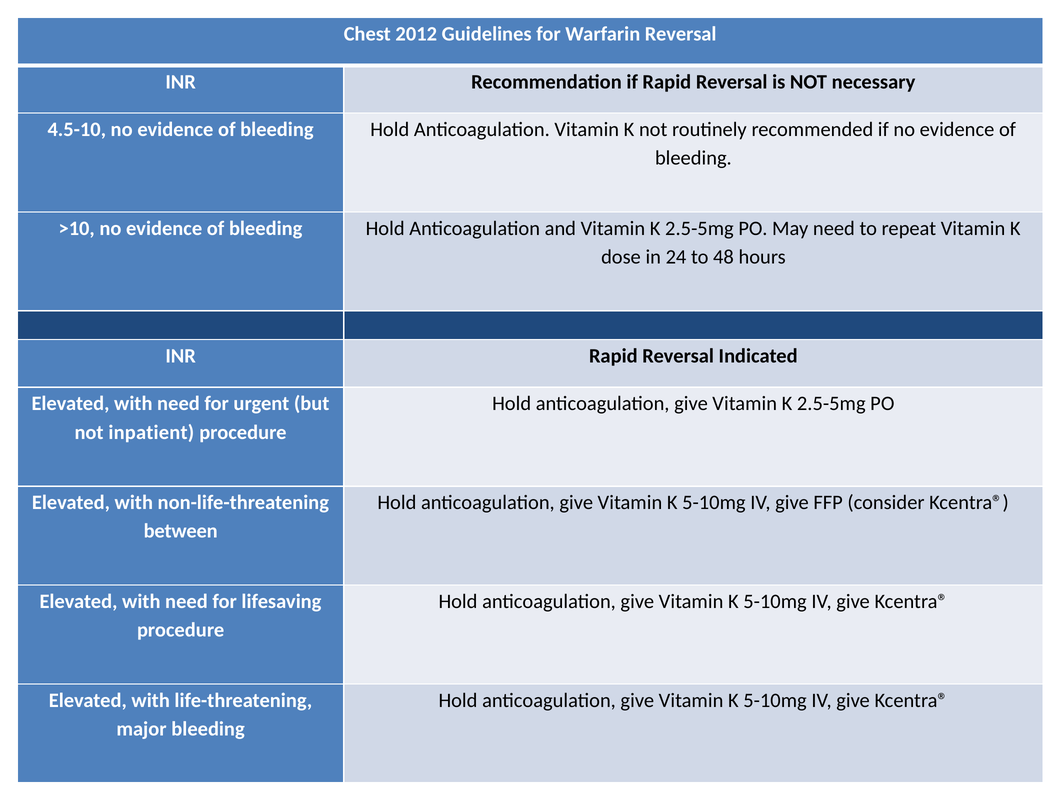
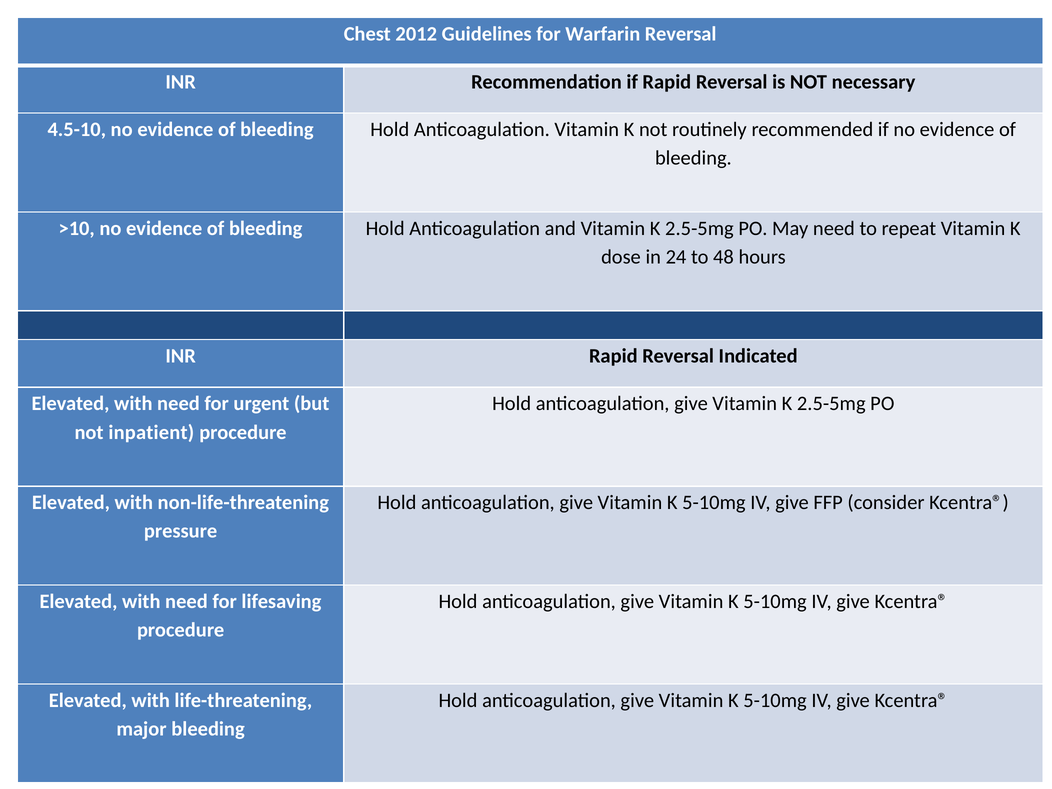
between: between -> pressure (181, 531)
